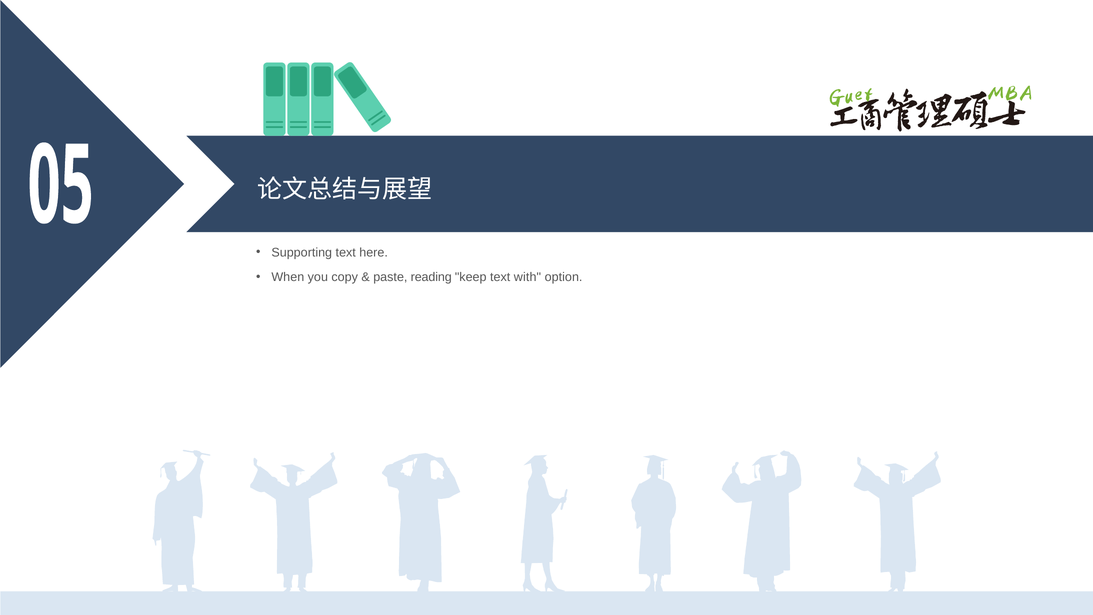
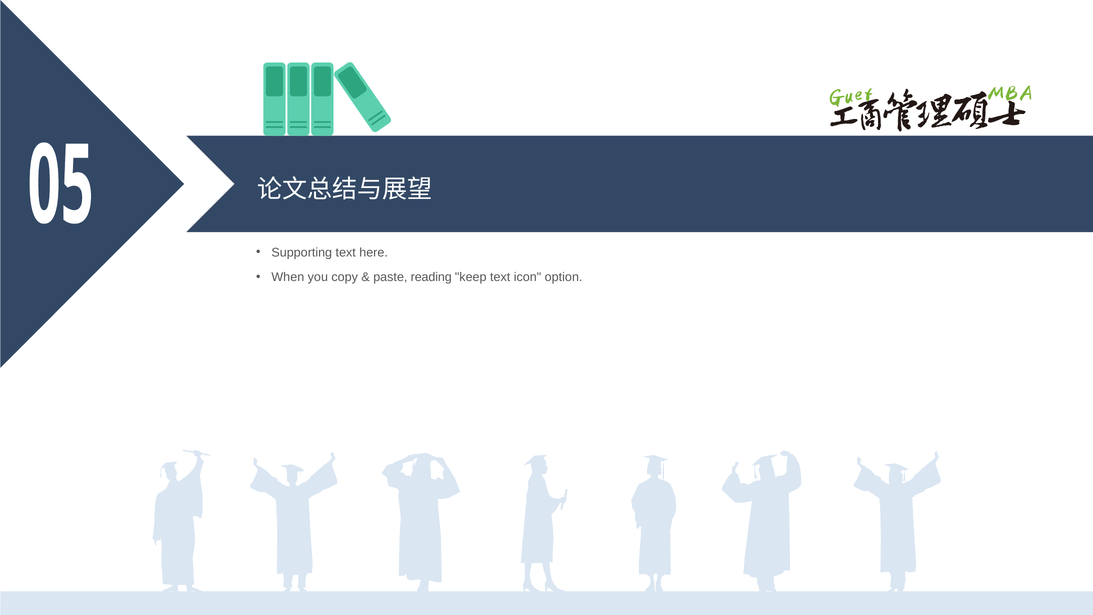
with: with -> icon (528, 277)
